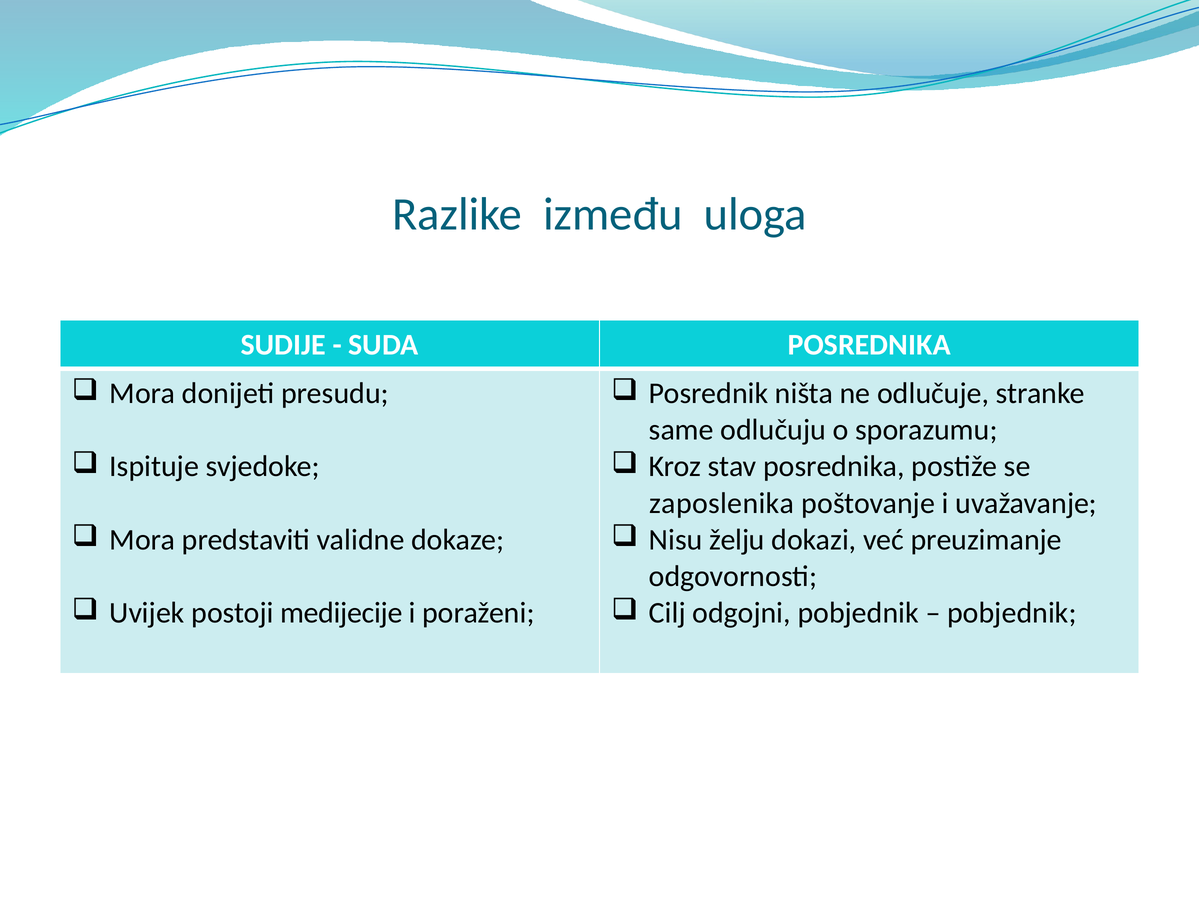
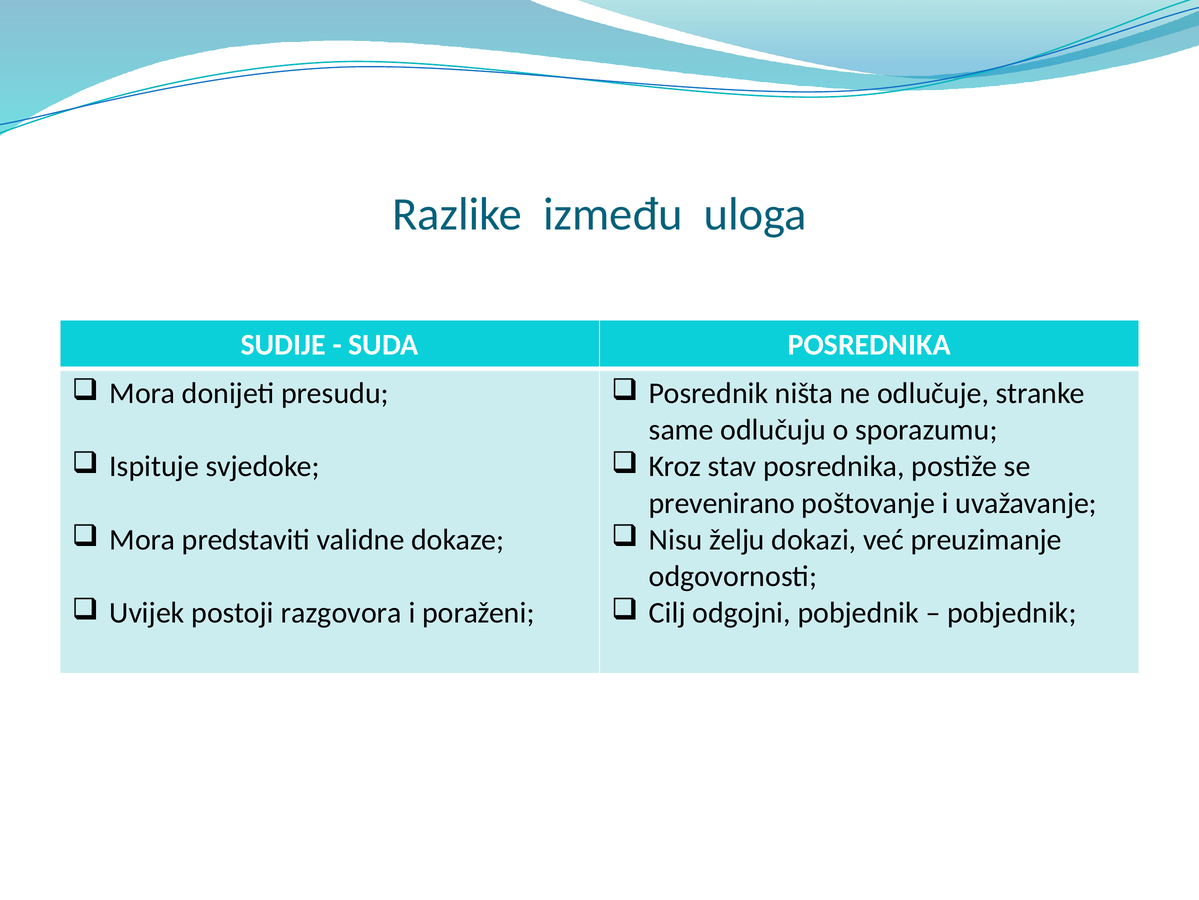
zaposlenika: zaposlenika -> prevenirano (722, 503)
medijecije: medijecije -> razgovora (341, 613)
